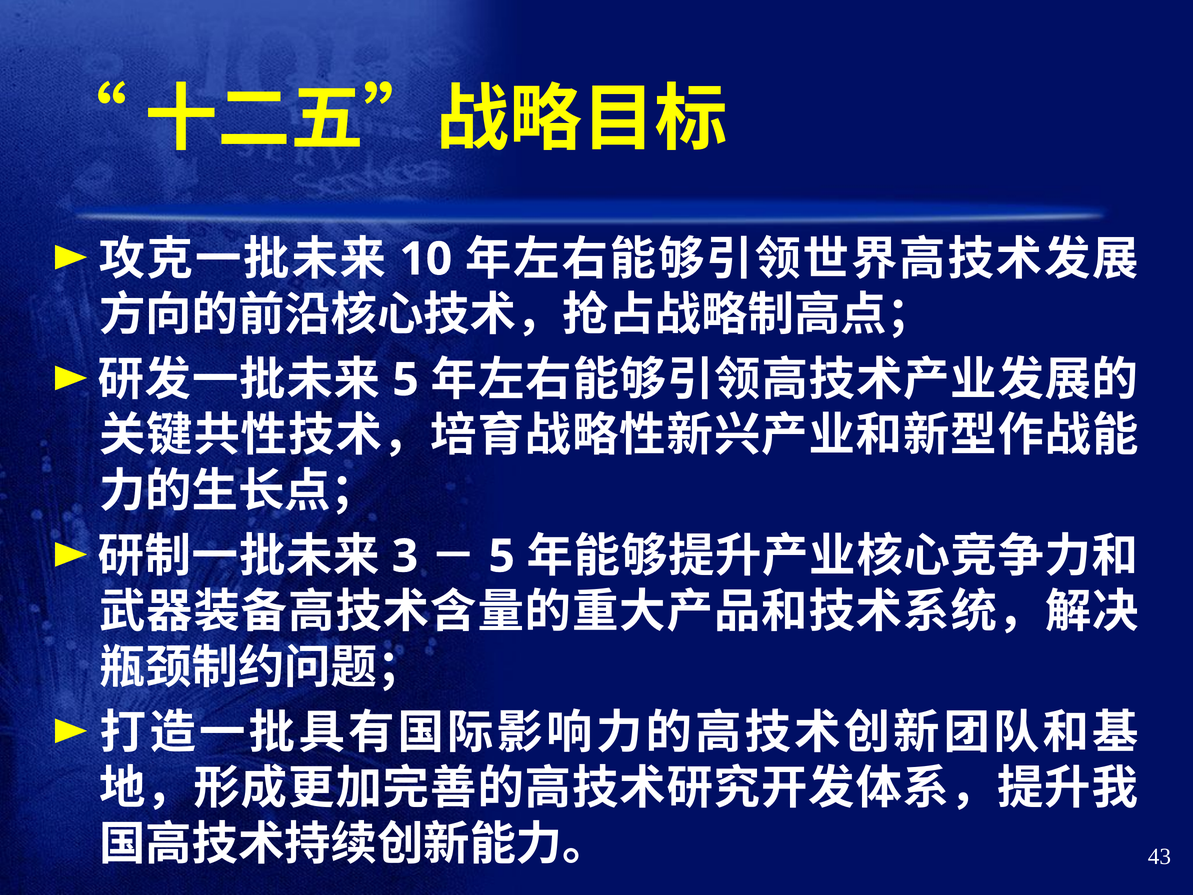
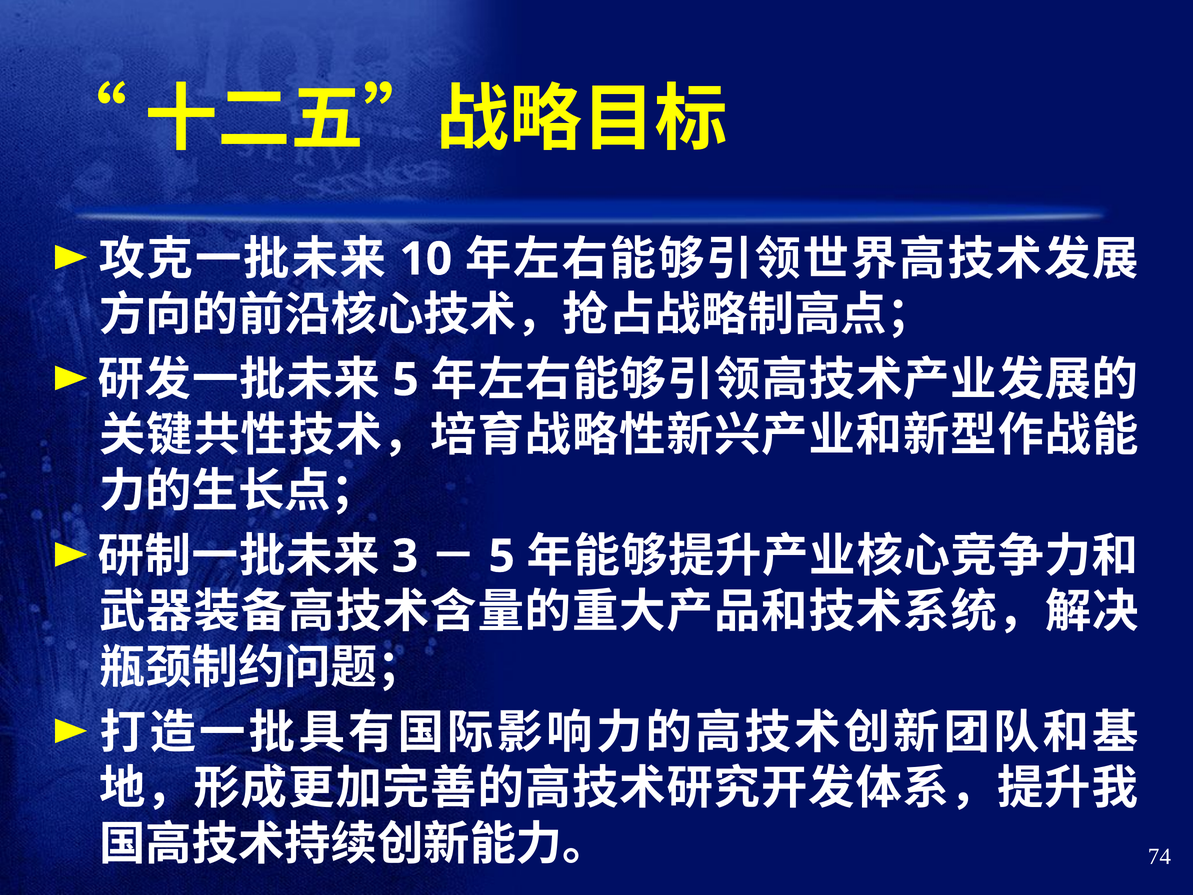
43: 43 -> 74 (1159, 857)
